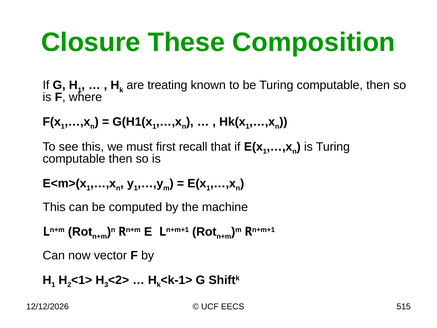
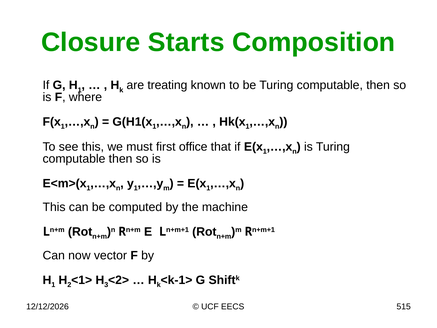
These: These -> Starts (186, 42)
recall: recall -> office (193, 147)
